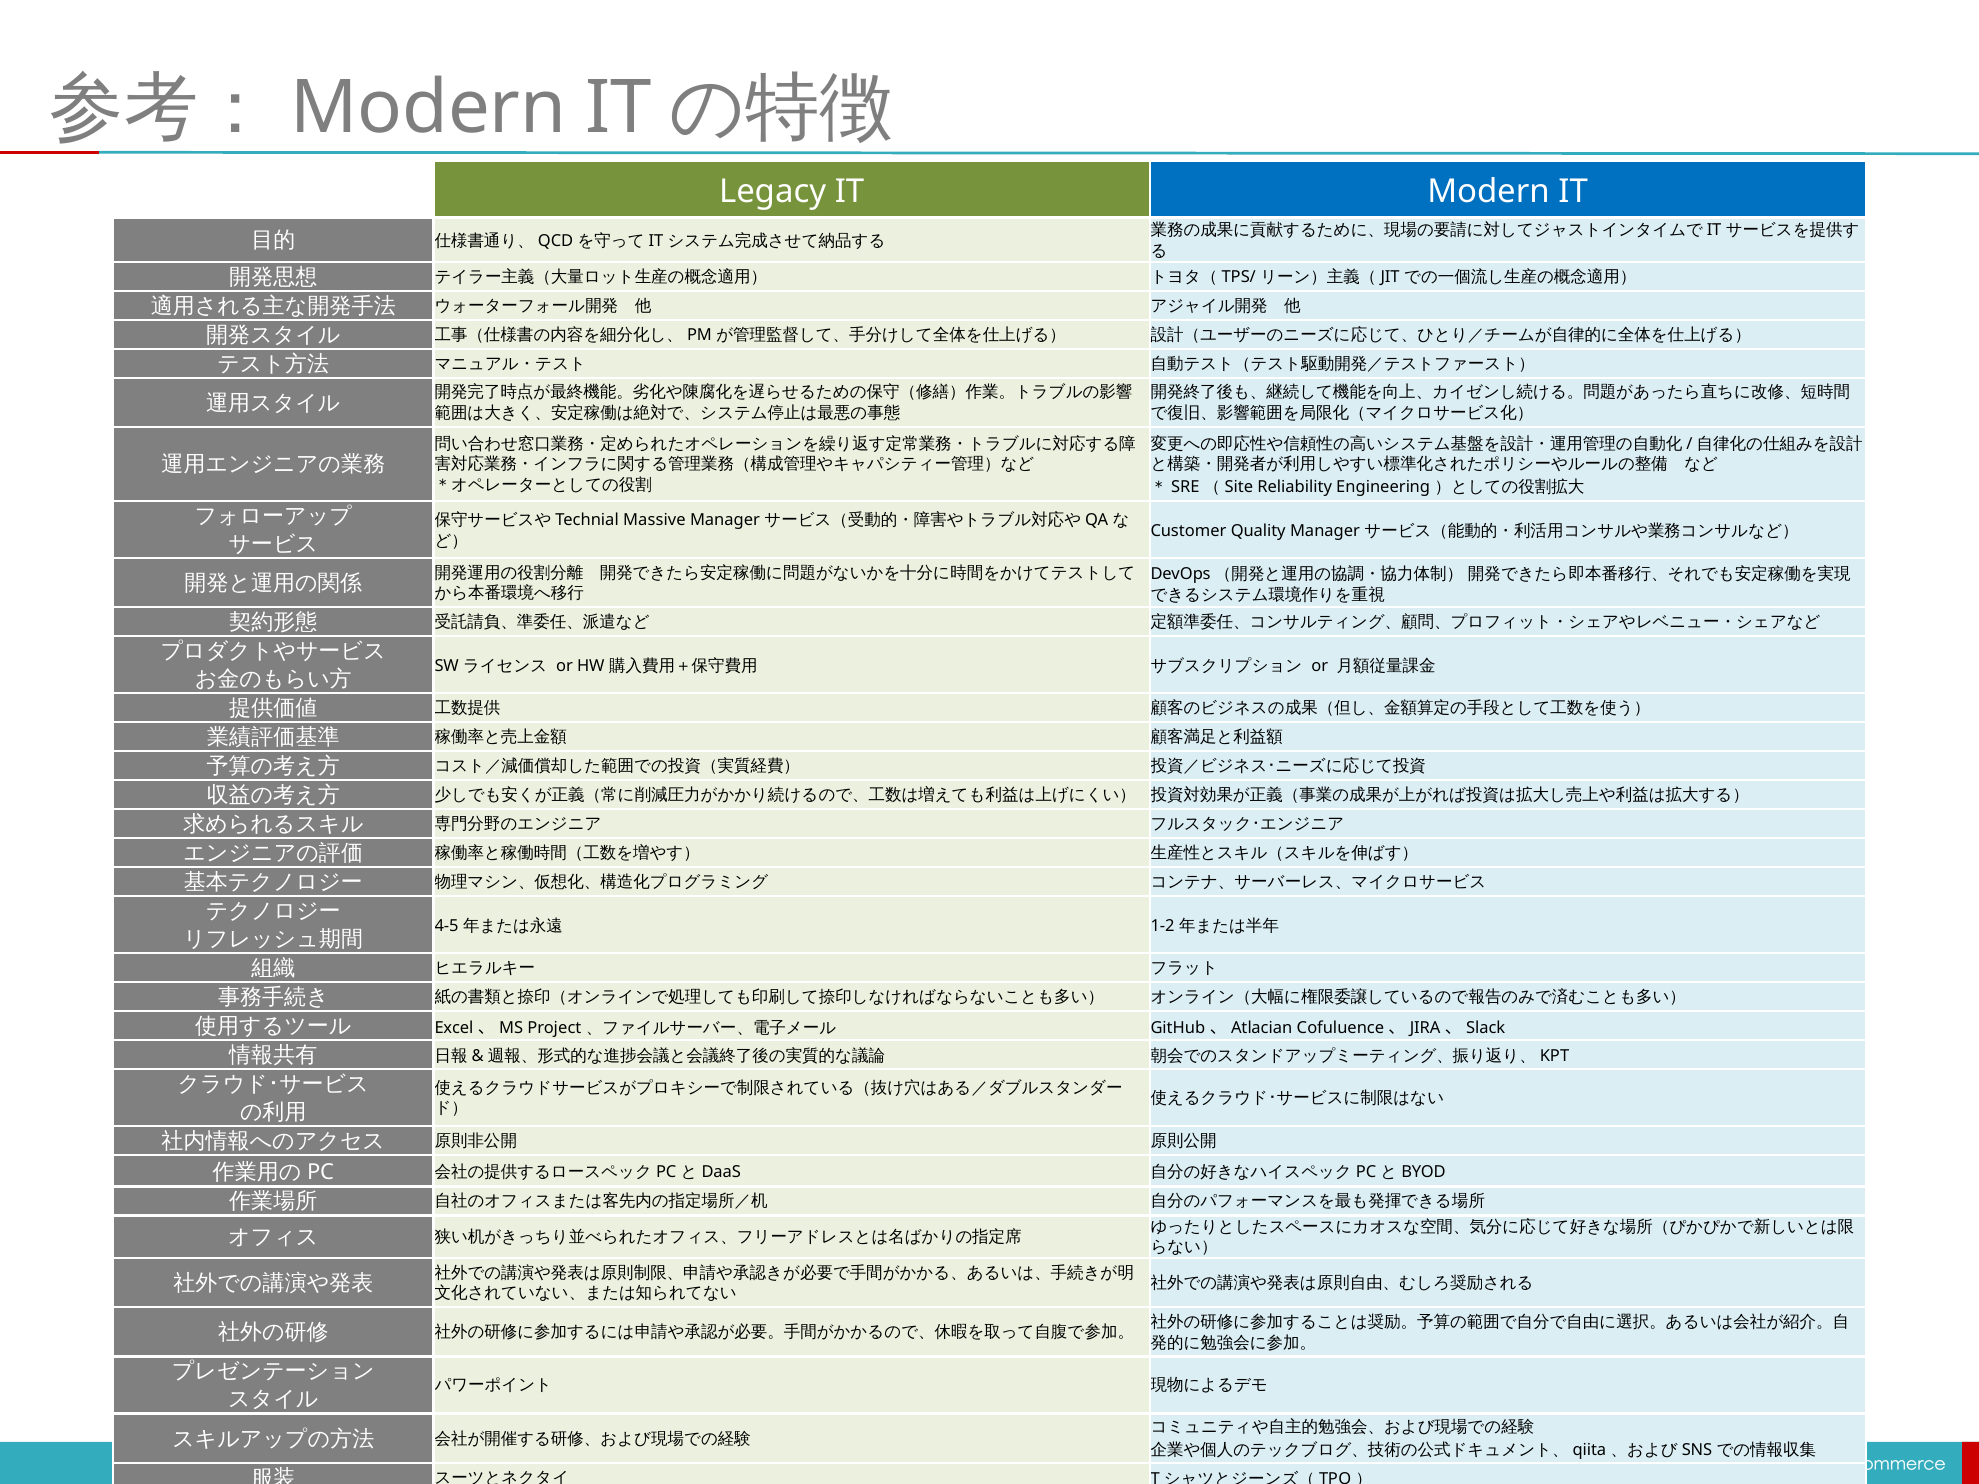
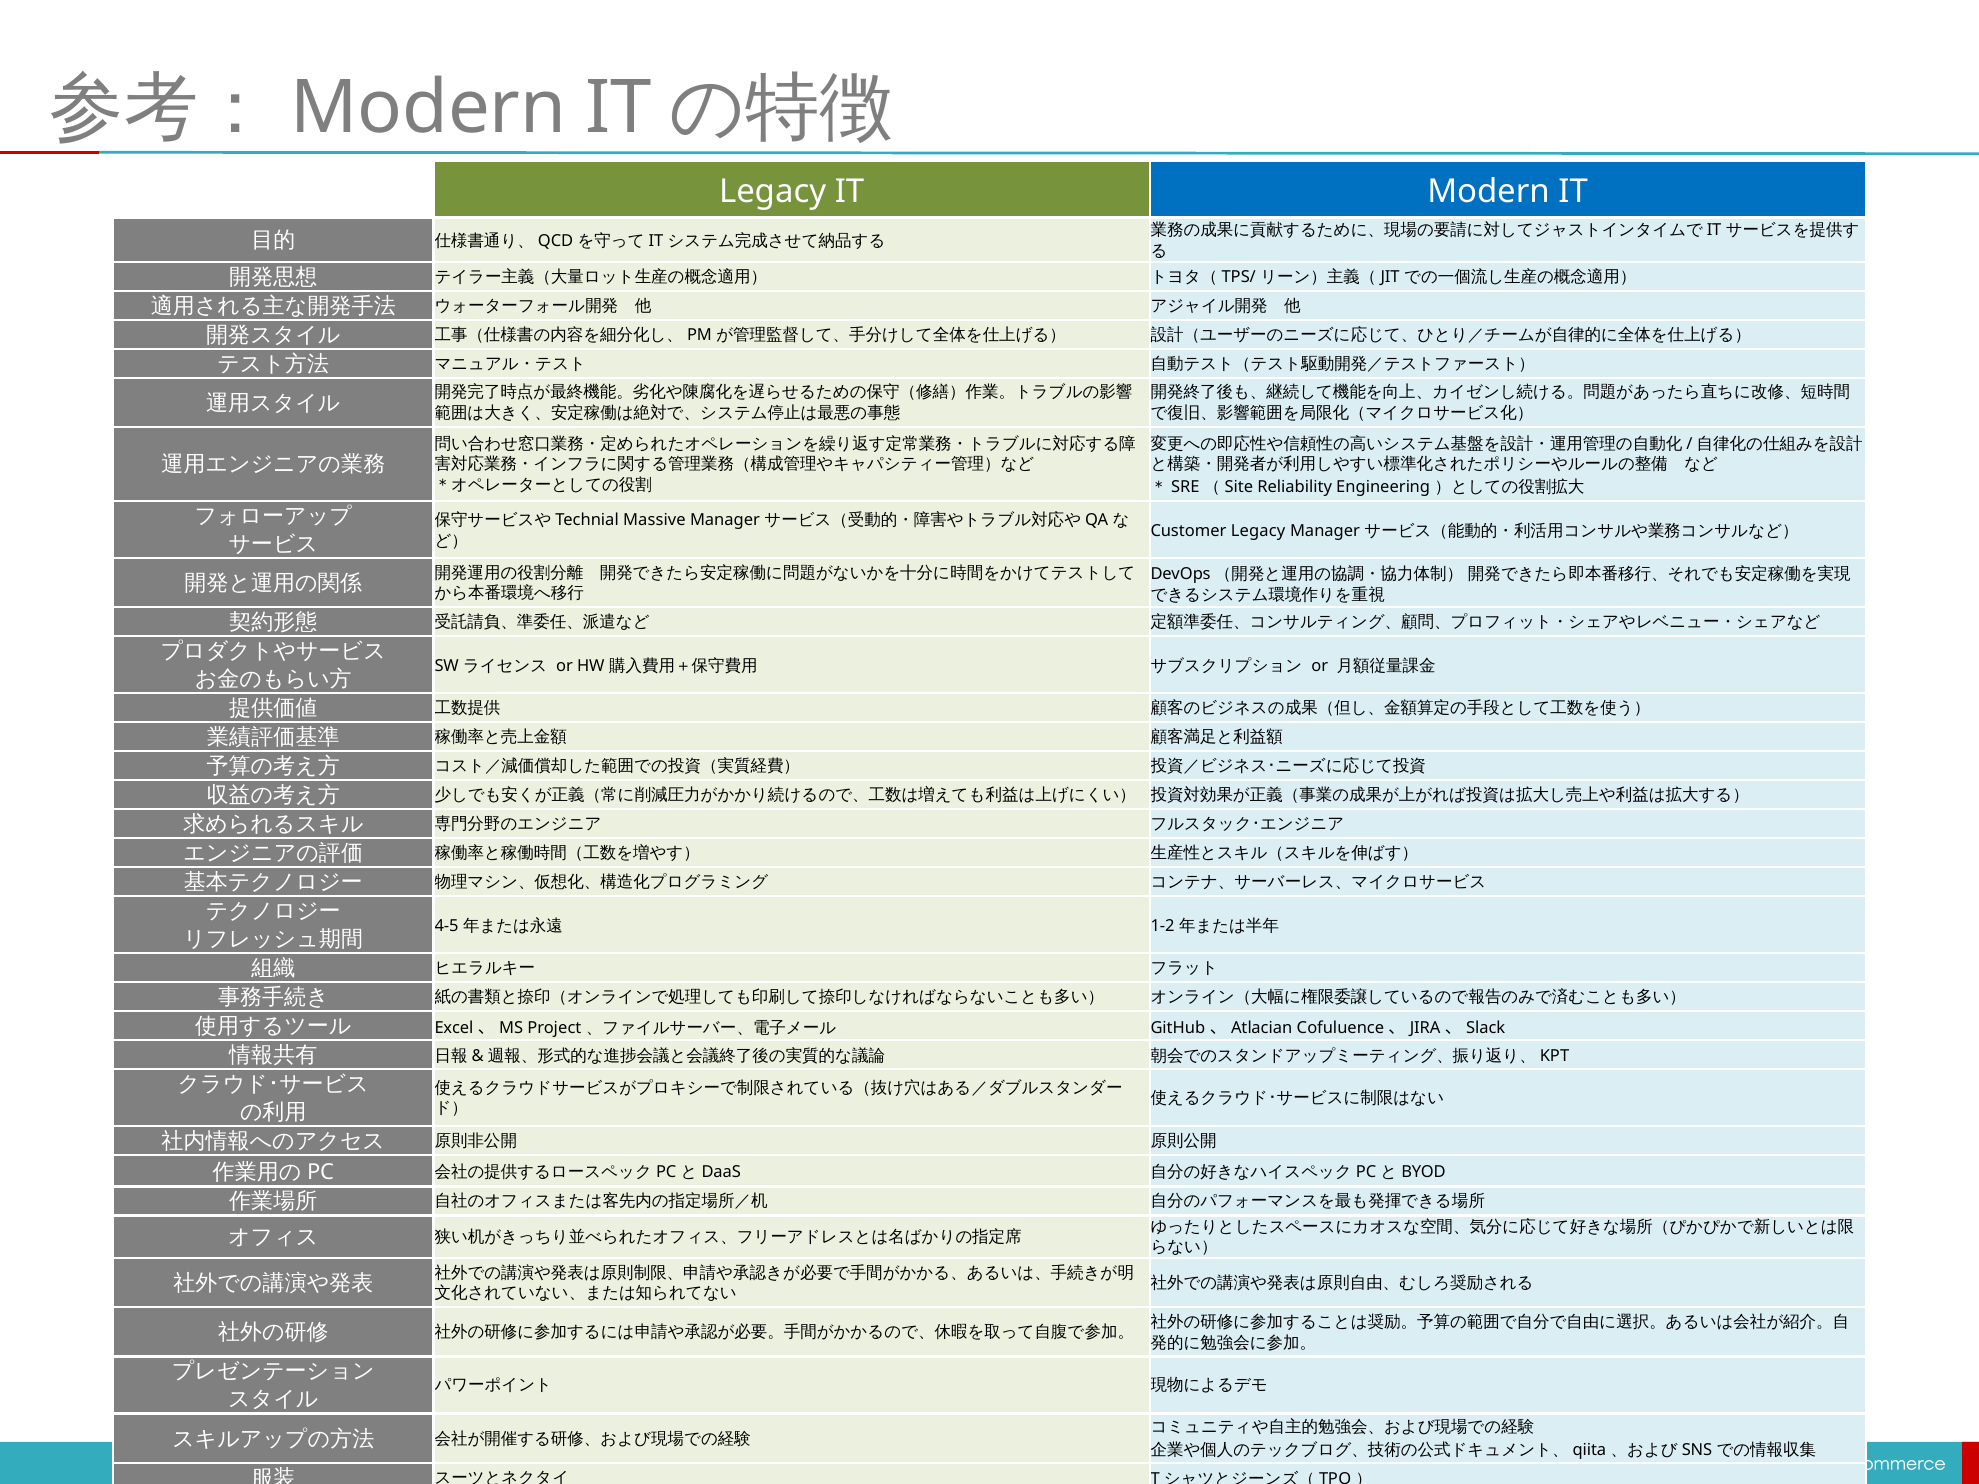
Customer Quality: Quality -> Legacy (1258, 531)
